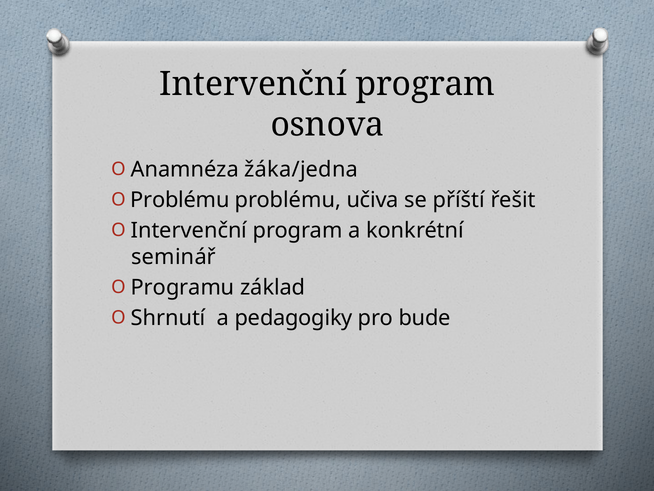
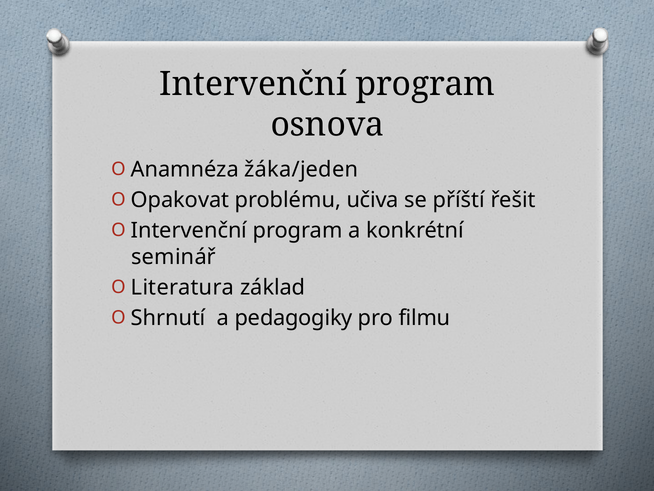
žáka/jedna: žáka/jedna -> žáka/jeden (301, 169)
Problému: Problému -> Opakovat (180, 200)
Programu: Programu -> Literatura (183, 287)
bude: bude -> filmu (425, 318)
